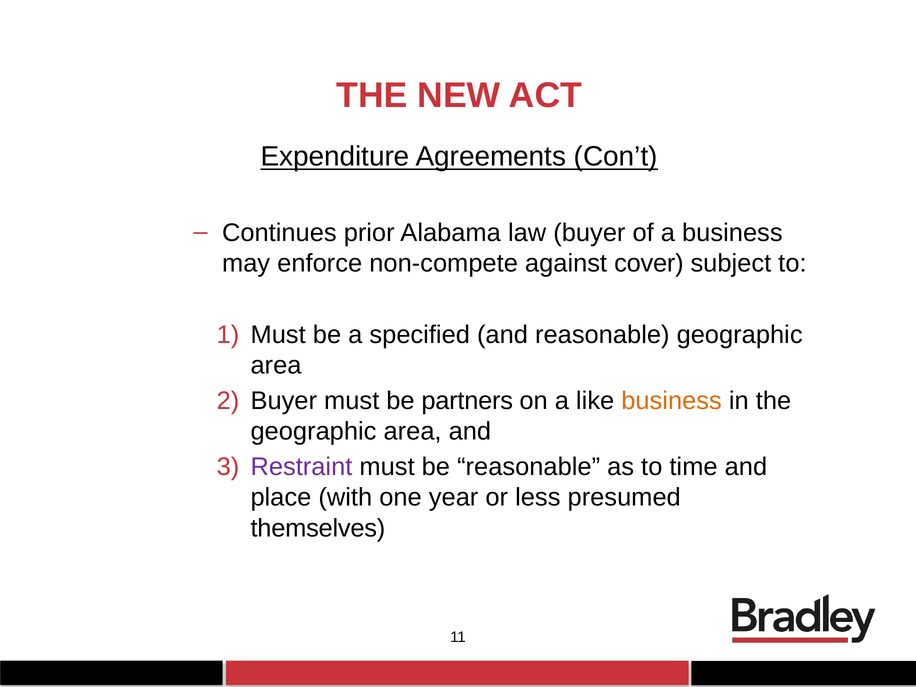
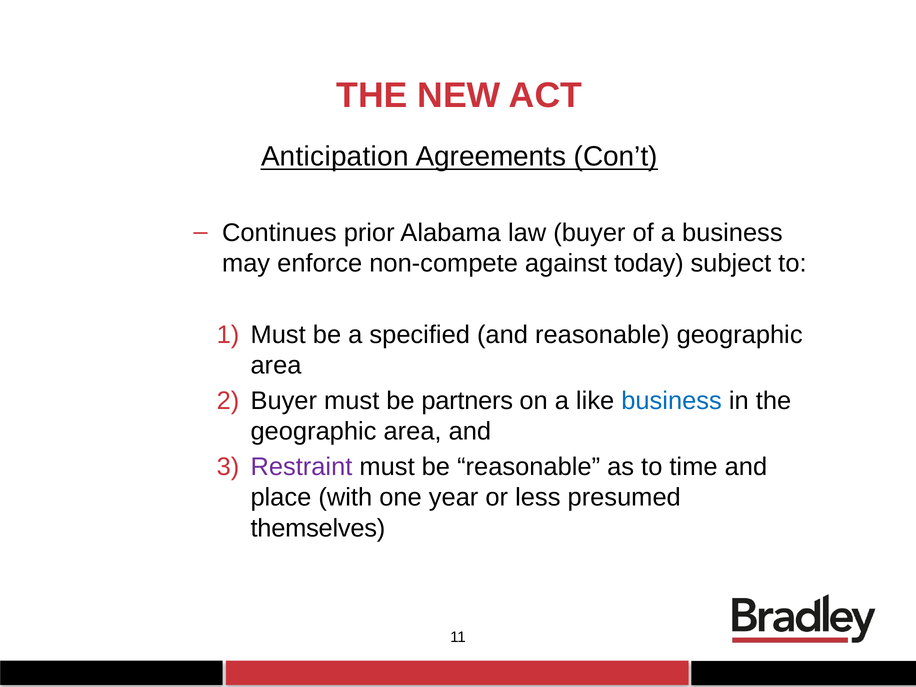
Expenditure: Expenditure -> Anticipation (335, 157)
cover: cover -> today (649, 263)
business colour: orange -> blue (672, 401)
